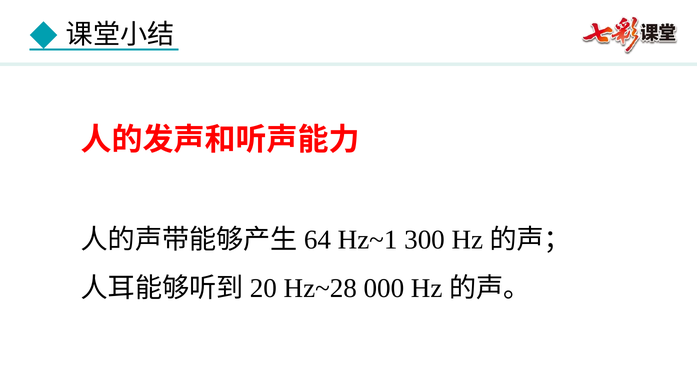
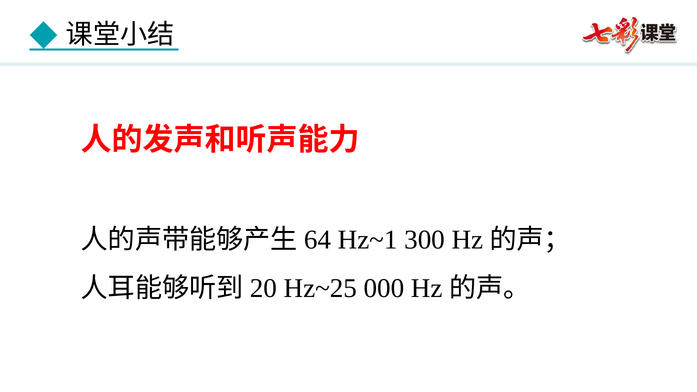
Hz~28: Hz~28 -> Hz~25 (320, 288)
